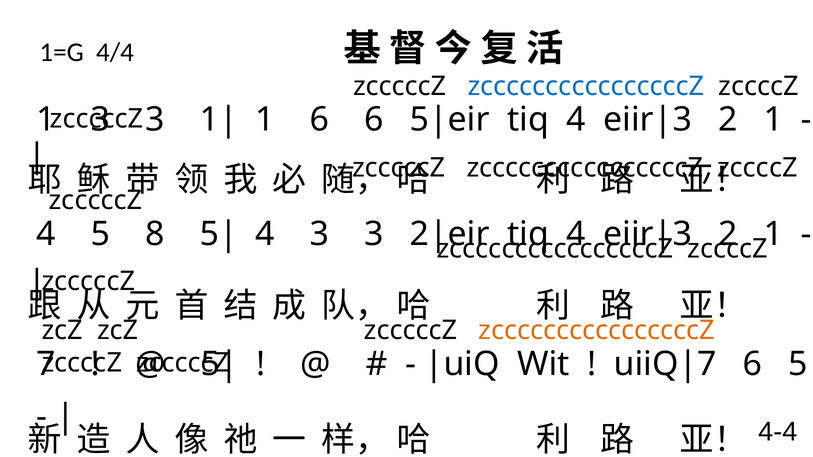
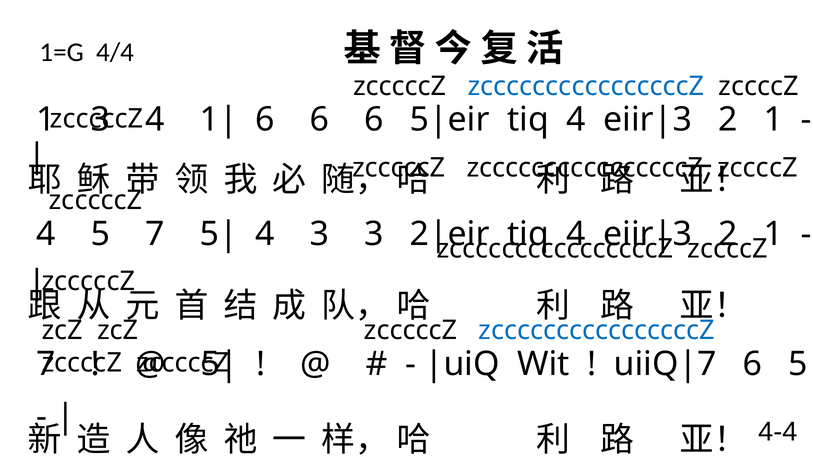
3: 3 -> 4 (155, 120)
1: 1 -> 6 (265, 120)
5 8: 8 -> 7 (155, 234)
zccccccccccccccccZ colour: orange -> blue (597, 330)
